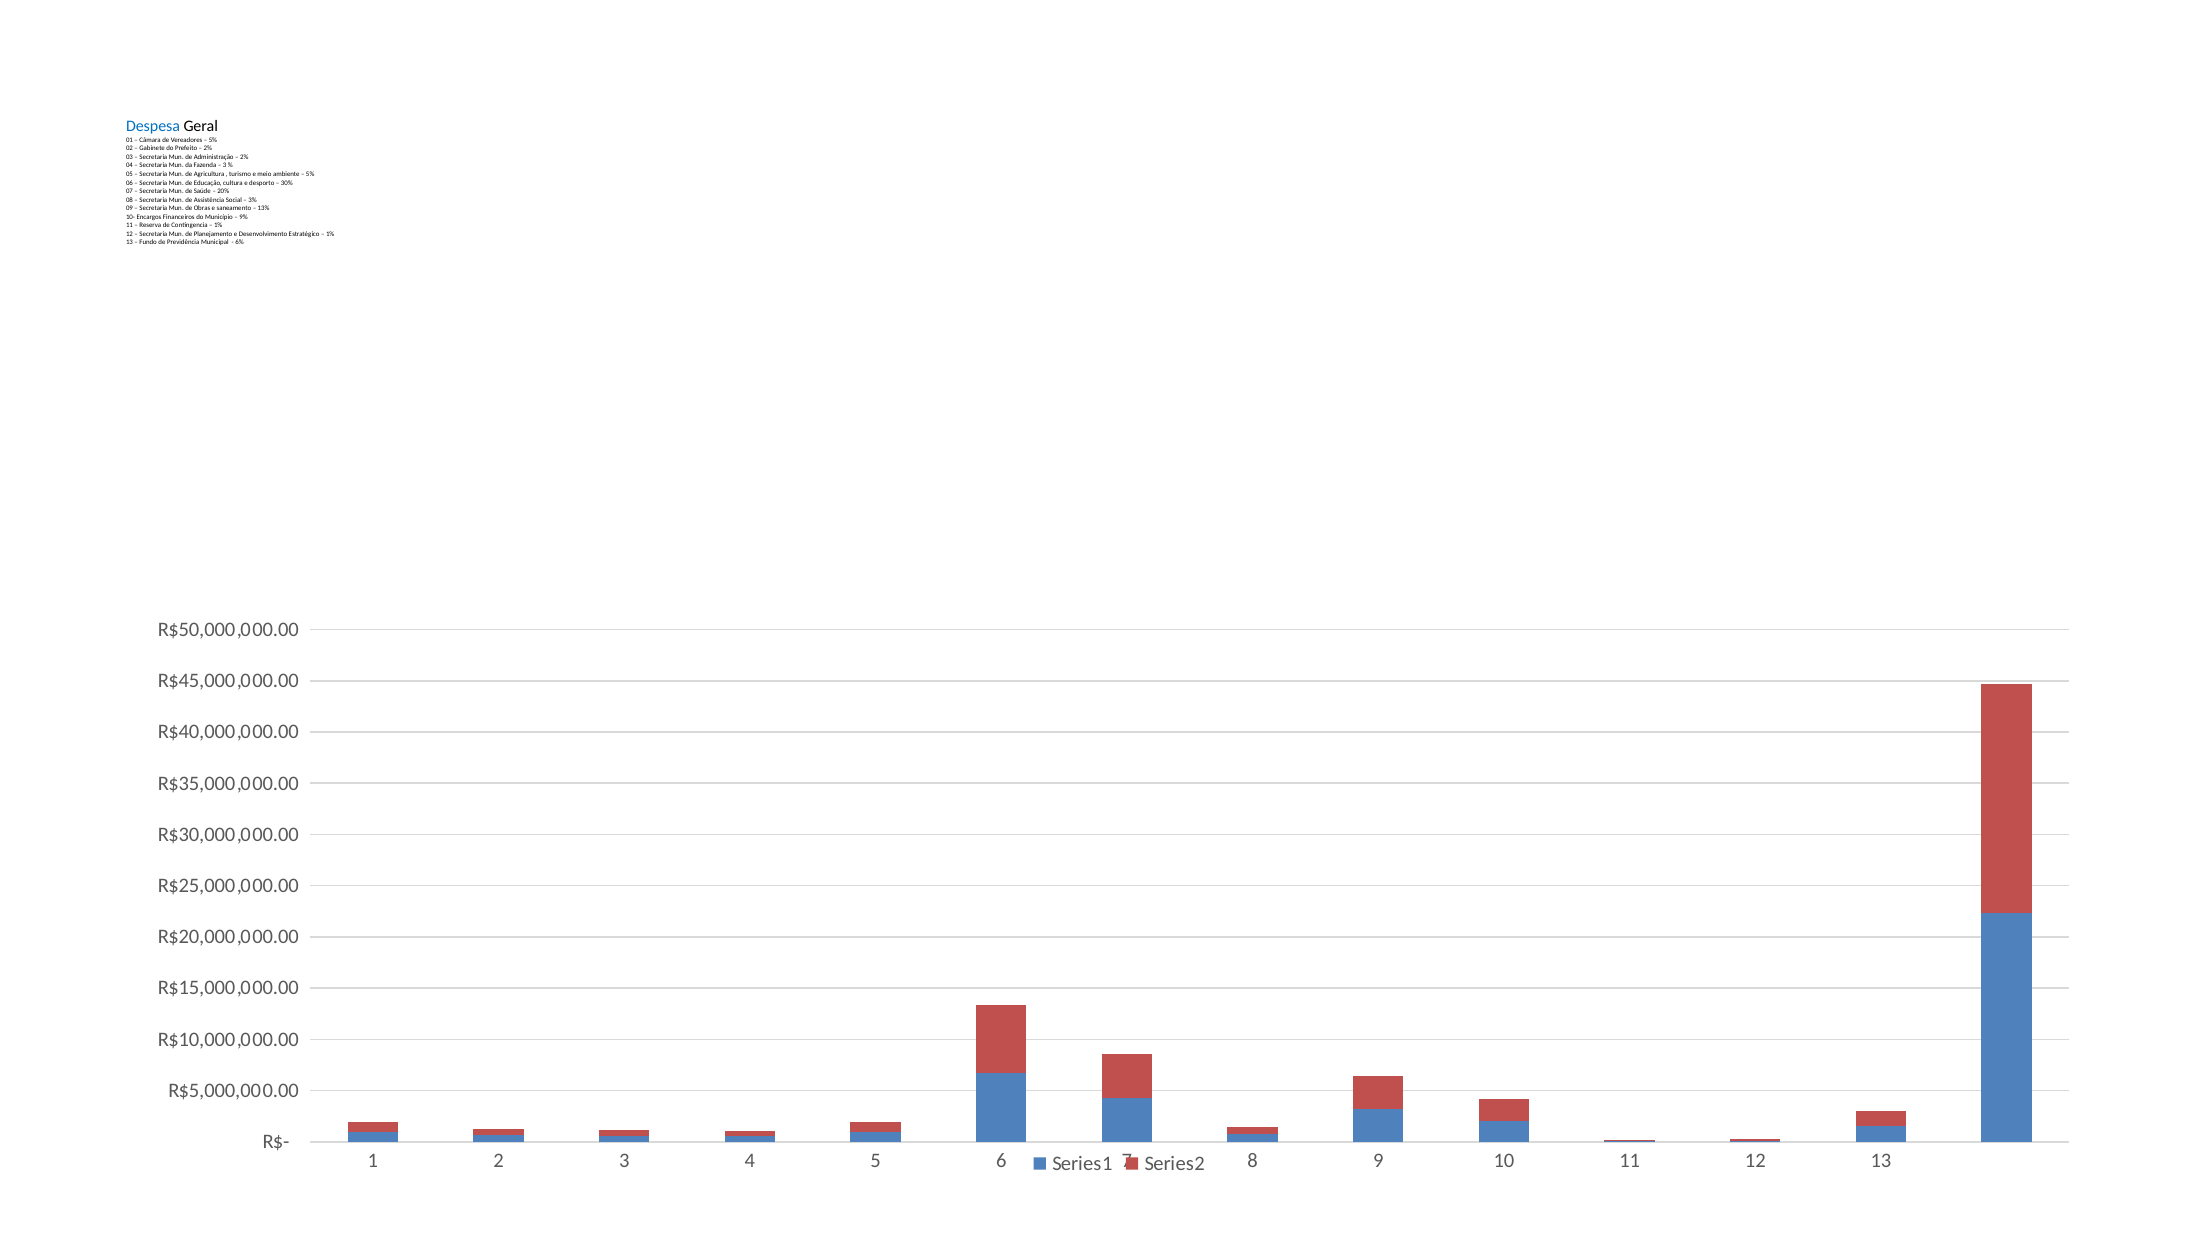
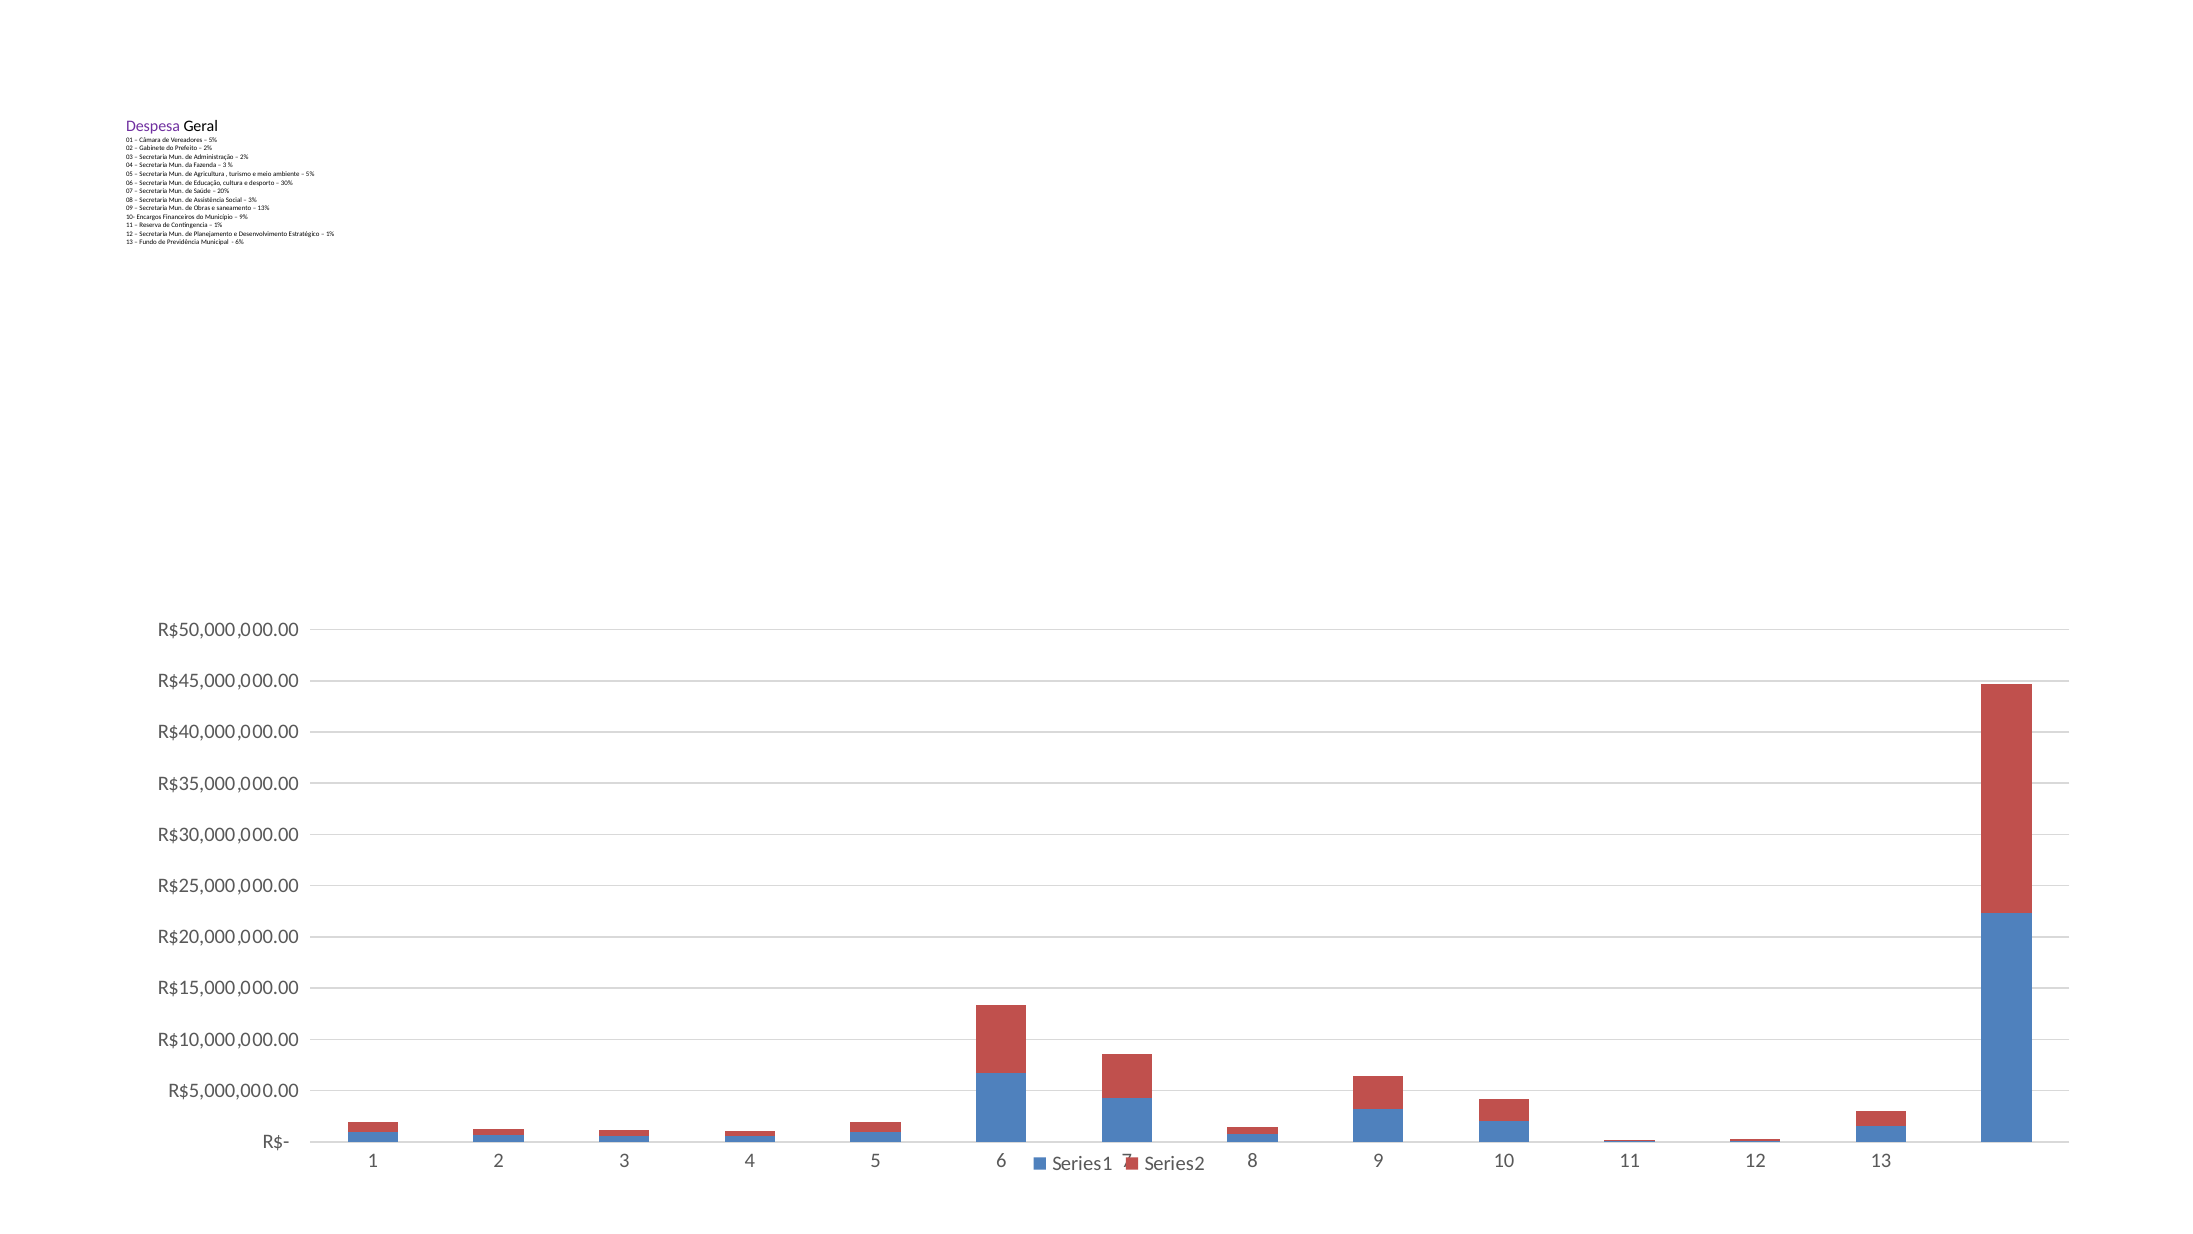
Despesa colour: blue -> purple (153, 126)
